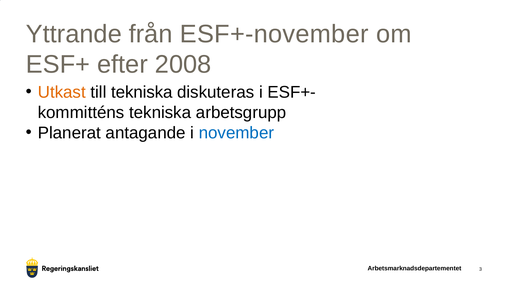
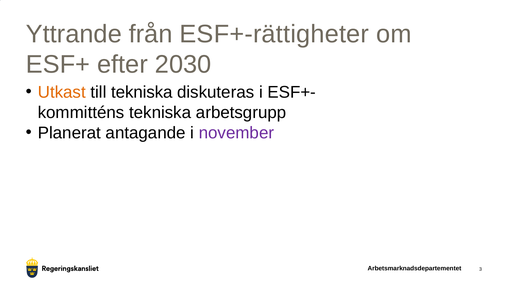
ESF+-november: ESF+-november -> ESF+-rättigheter (274, 34)
2008: 2008 -> 2030 (183, 64)
november colour: blue -> purple (236, 133)
